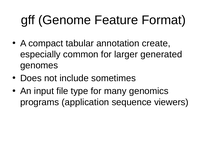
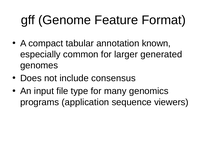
create: create -> known (156, 43)
sometimes: sometimes -> consensus (114, 78)
